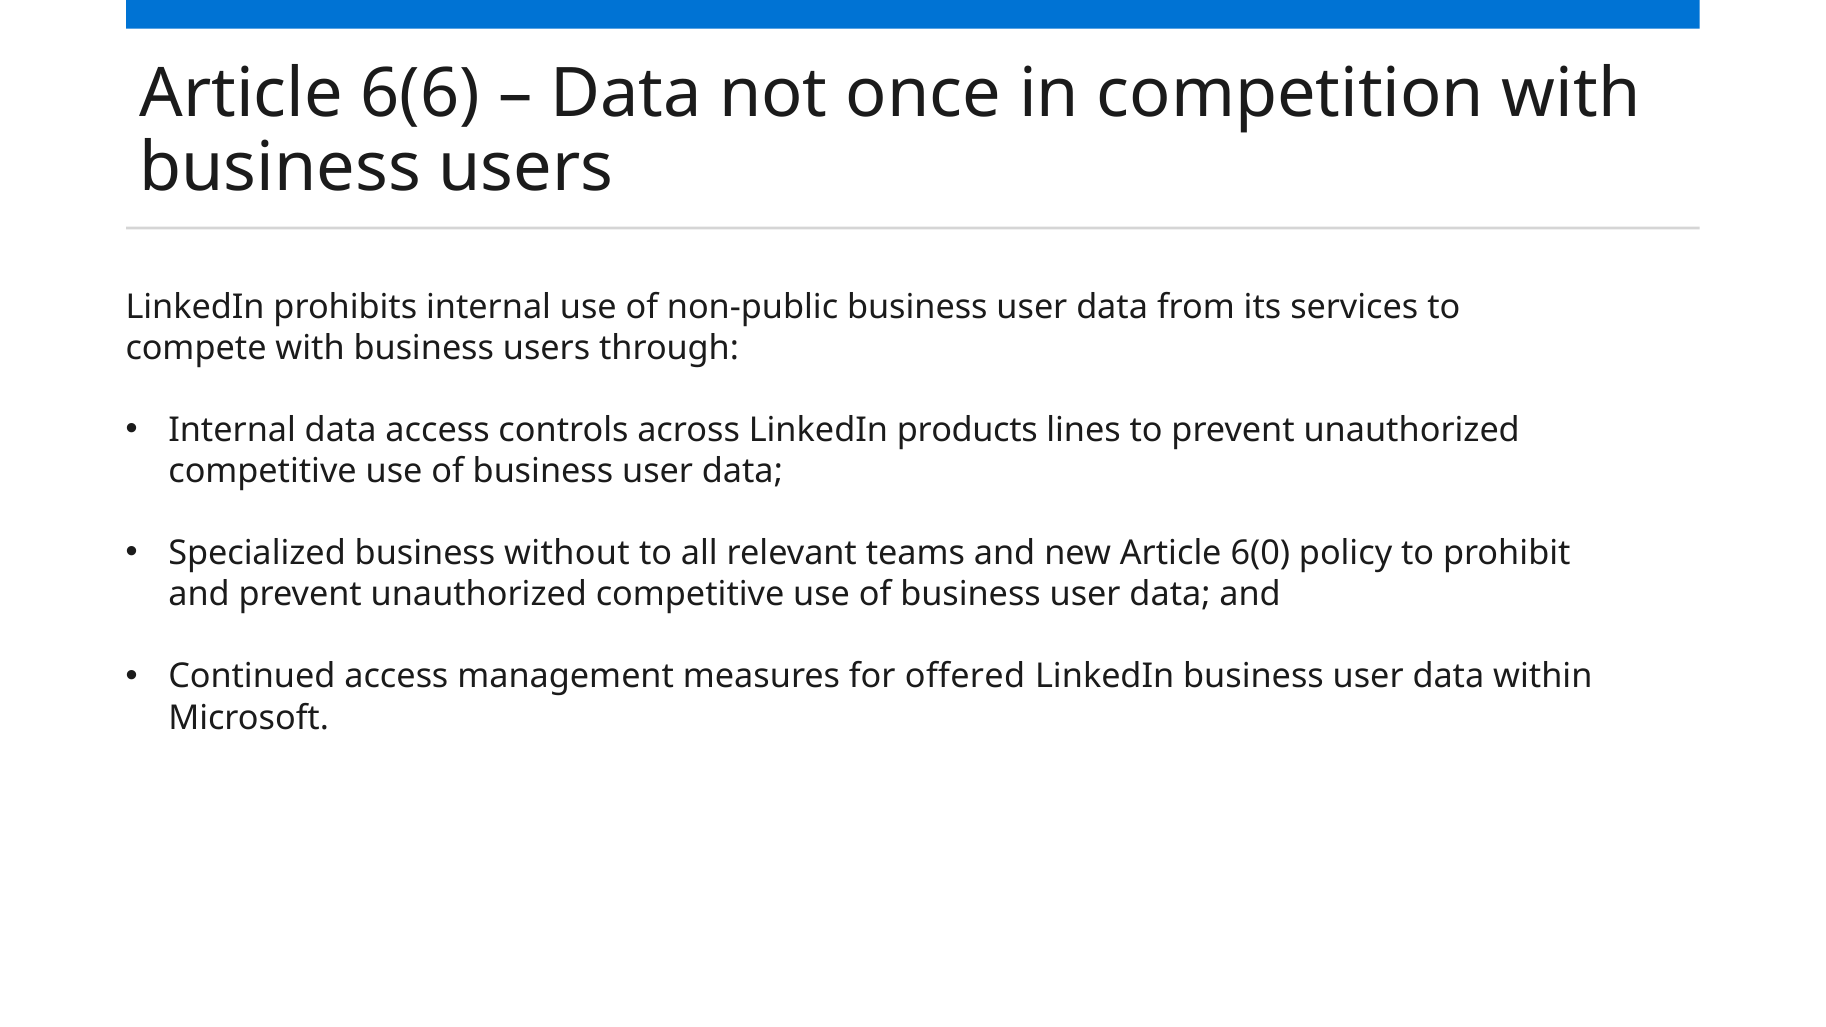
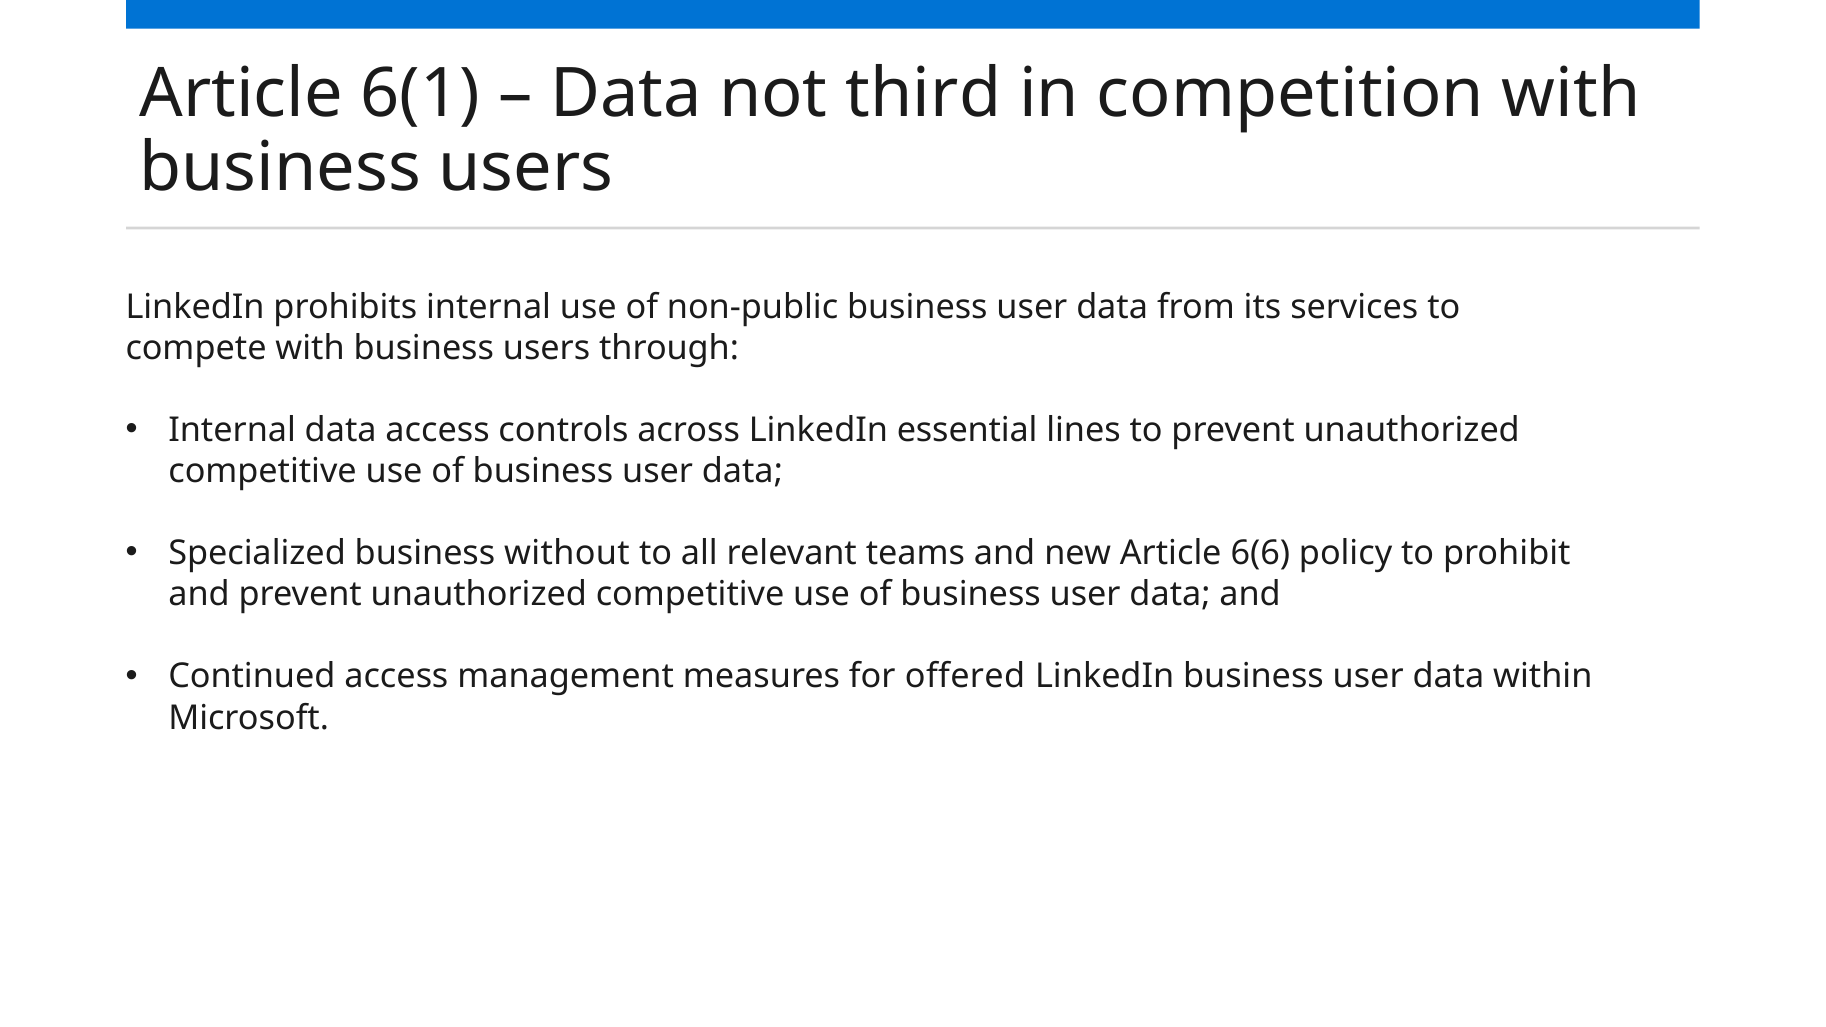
6(6: 6(6 -> 6(1 (421, 93)
once: once -> third (923, 93)
products: products -> essential (967, 430)
6(0: 6(0 -> 6(6 (1260, 553)
